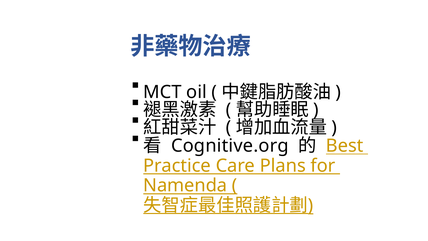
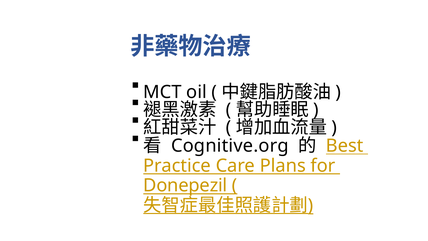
Namenda: Namenda -> Donepezil (185, 185)
